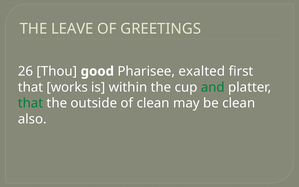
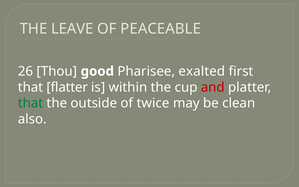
GREETINGS: GREETINGS -> PEACEABLE (161, 29)
works: works -> flatter (67, 87)
and colour: green -> red (213, 87)
of clean: clean -> twice (153, 103)
